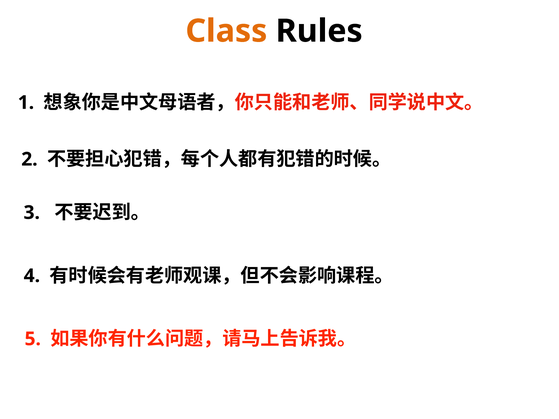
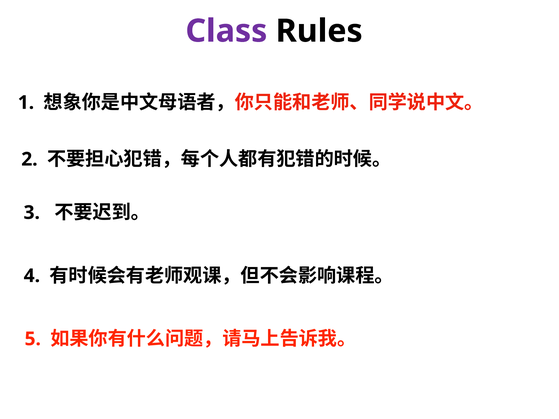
Class colour: orange -> purple (226, 31)
